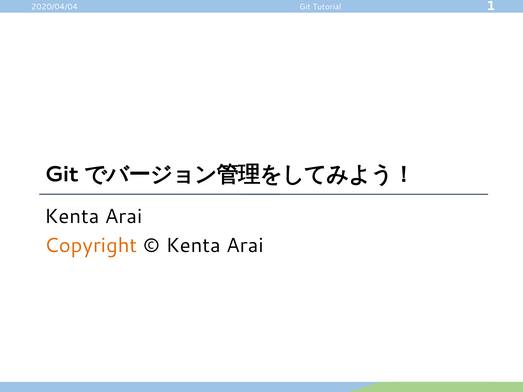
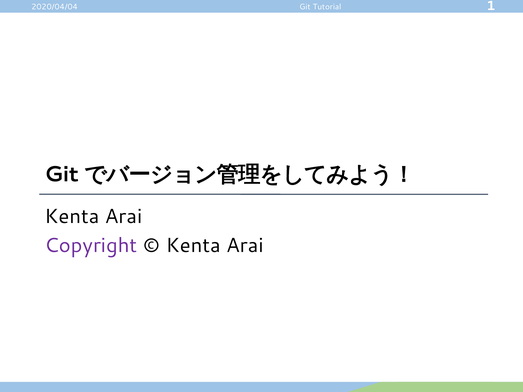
Copyright colour: orange -> purple (91, 246)
